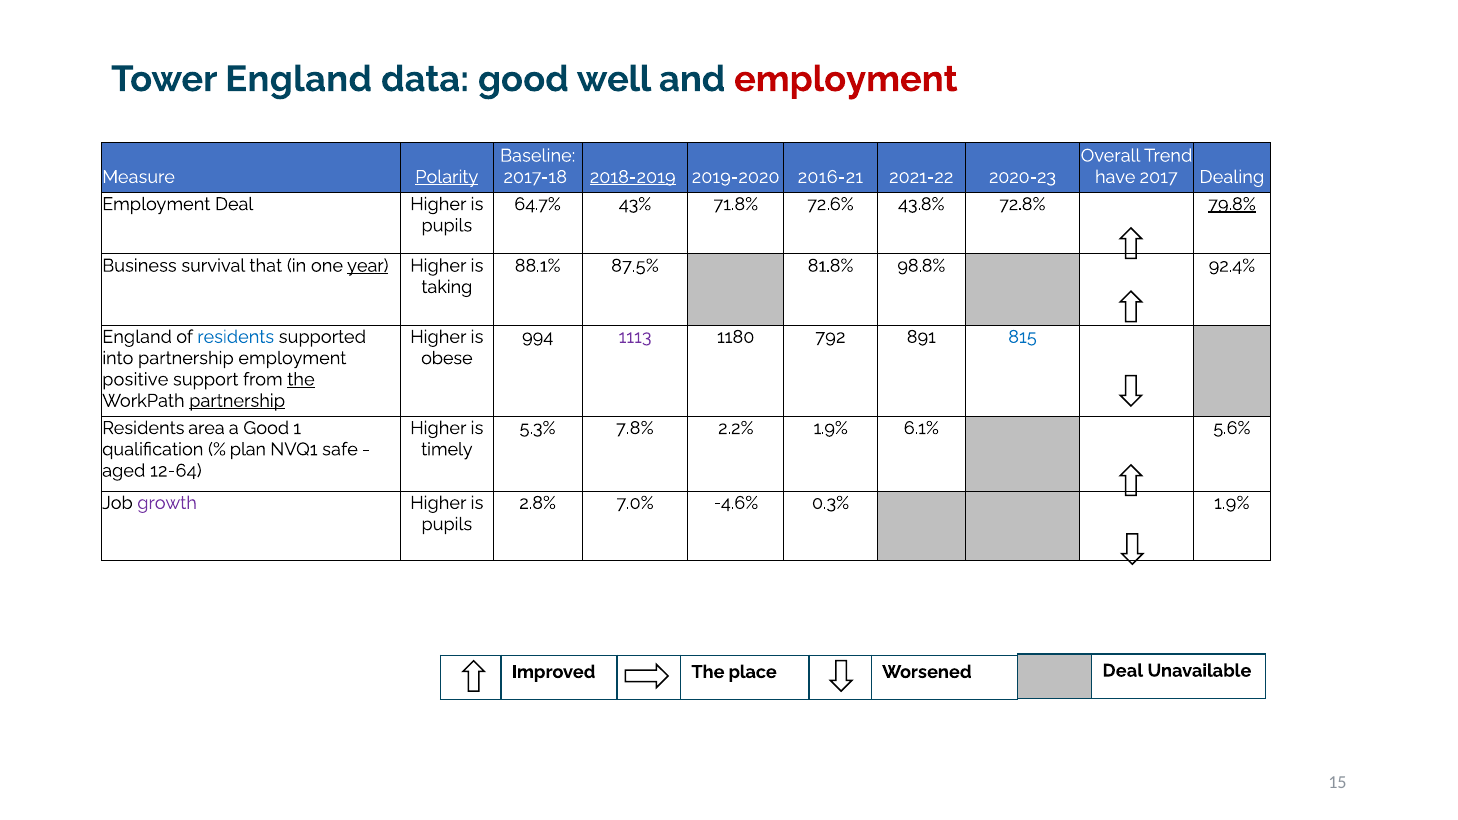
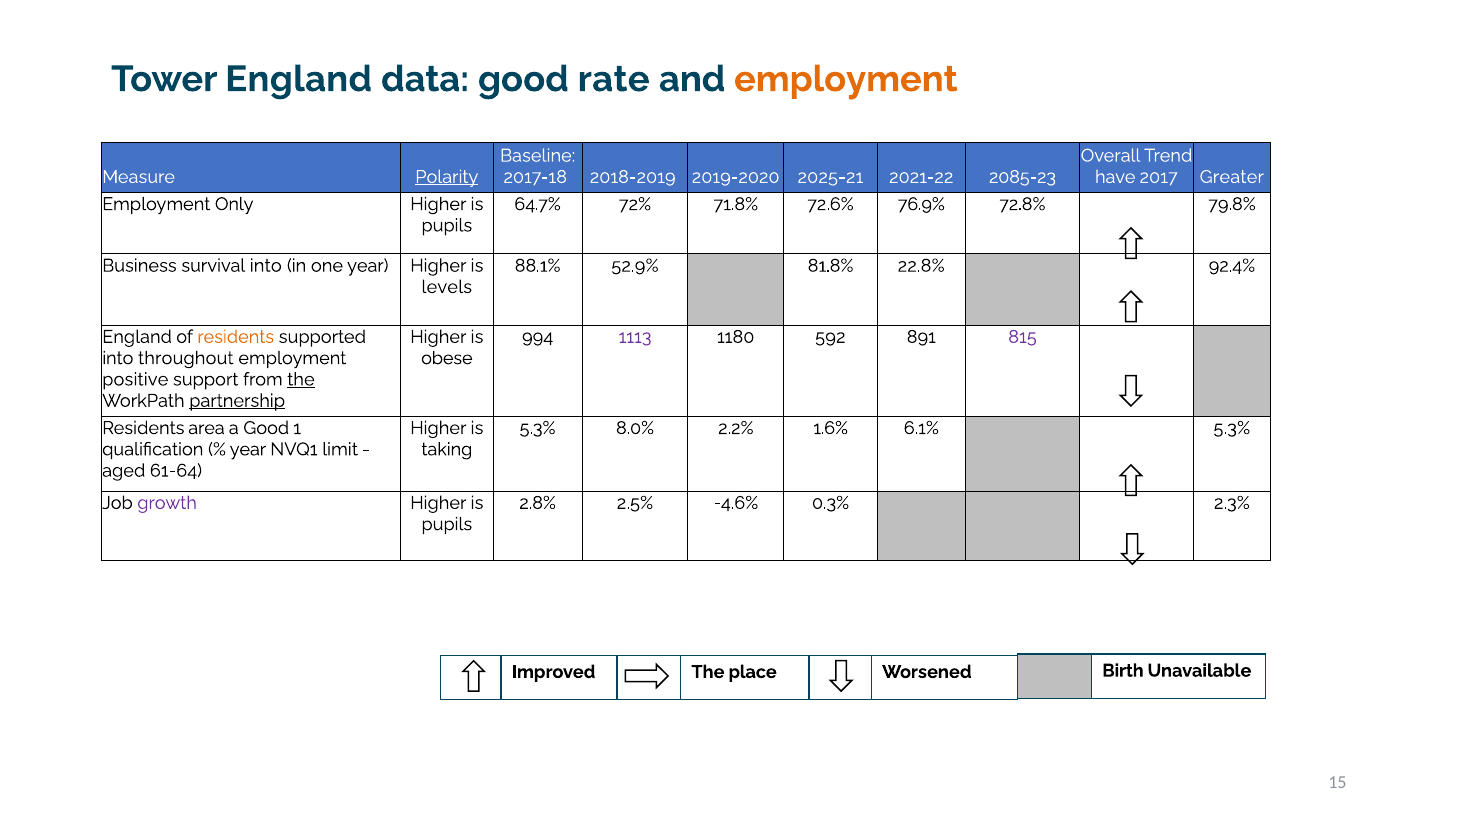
well: well -> rate (614, 79)
employment colour: red -> orange (846, 79)
2018-2019 underline: present -> none (633, 177)
2016-21: 2016-21 -> 2025-21 (830, 177)
2020-23: 2020-23 -> 2085-23 (1022, 177)
Dealing: Dealing -> Greater (1232, 177)
Employment Deal: Deal -> Only (234, 204)
43%: 43% -> 72% (635, 204)
43.8%: 43.8% -> 76.9% (921, 204)
79.8% underline: present -> none (1232, 204)
survival that: that -> into (266, 266)
year underline: present -> none (368, 266)
87.5%: 87.5% -> 52.9% (635, 266)
98.8%: 98.8% -> 22.8% (921, 266)
taking: taking -> levels (447, 287)
residents colour: blue -> orange (236, 337)
792: 792 -> 592 (830, 337)
815 colour: blue -> purple (1022, 337)
into partnership: partnership -> throughout (186, 358)
7.8%: 7.8% -> 8.0% (635, 428)
2.2% 1.9%: 1.9% -> 1.6% (831, 428)
6.1% 5.6%: 5.6% -> 5.3% (1232, 428)
plan: plan -> year (248, 449)
safe: safe -> limit (340, 449)
timely: timely -> taking (447, 449)
12-64: 12-64 -> 61-64 (176, 471)
7.0%: 7.0% -> 2.5% (635, 503)
0.3% 1.9%: 1.9% -> 2.3% (1232, 503)
Worsened Deal: Deal -> Birth (1123, 671)
